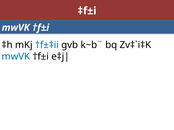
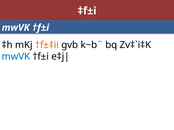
†f±‡ii colour: blue -> orange (47, 45)
